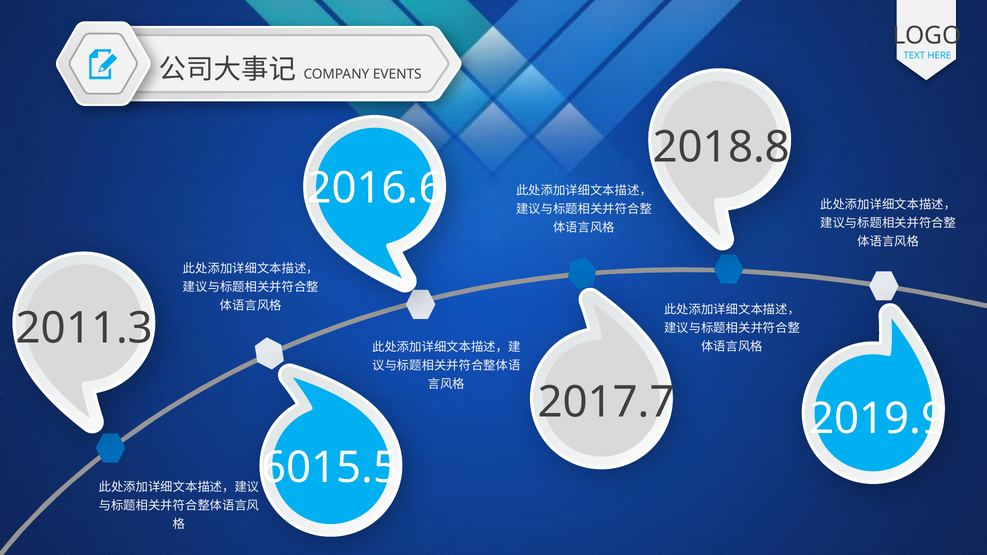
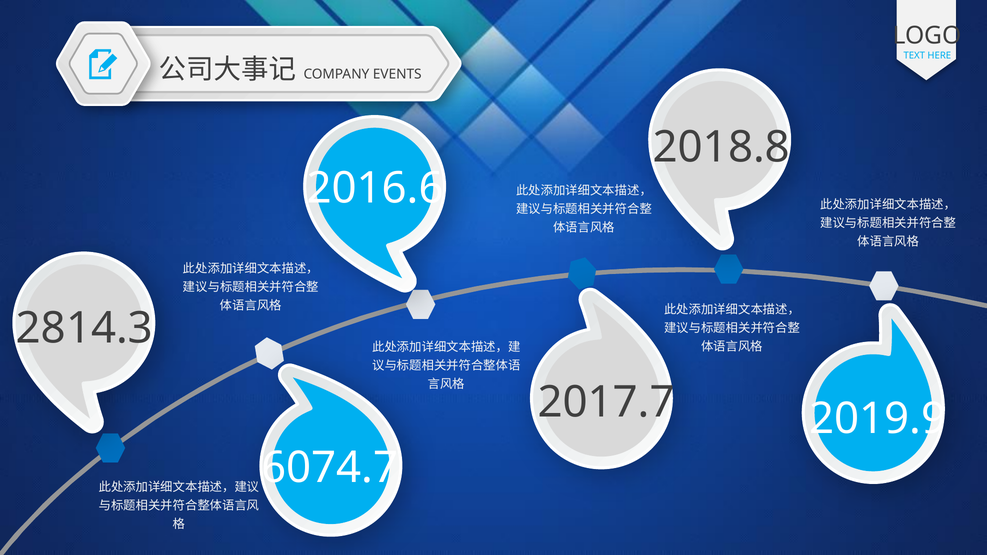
2011.3: 2011.3 -> 2814.3 (84, 328)
6015.5: 6015.5 -> 6074.7 (330, 468)
